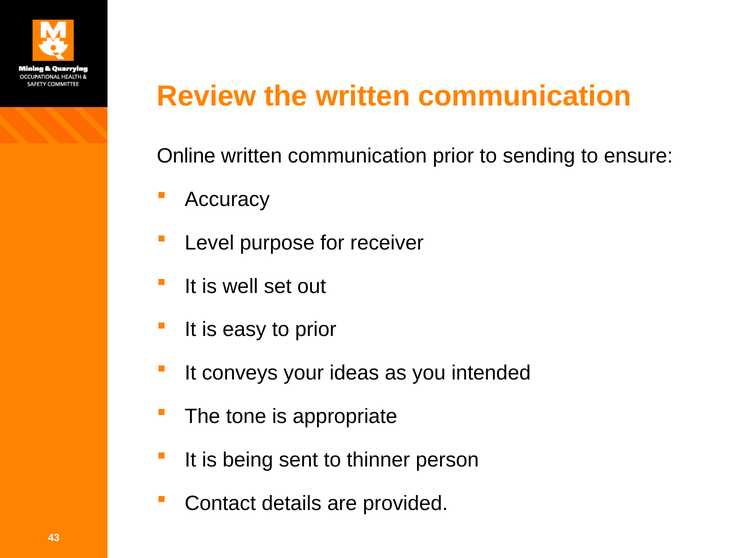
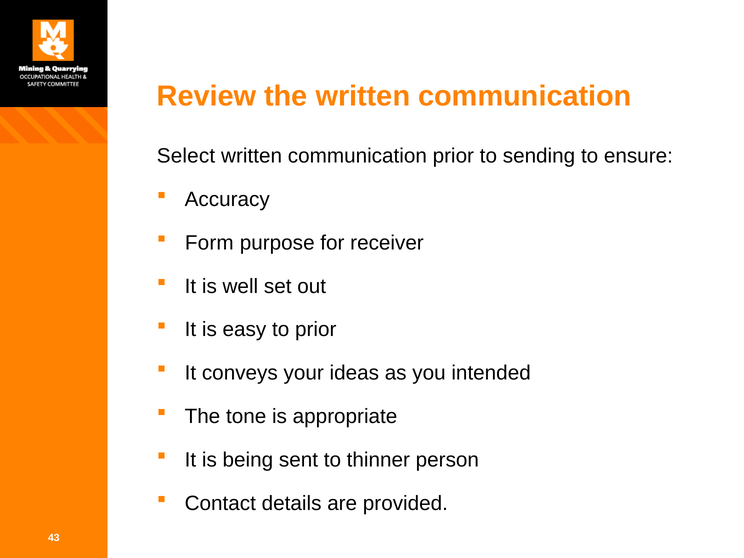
Online: Online -> Select (186, 156)
Level: Level -> Form (209, 243)
